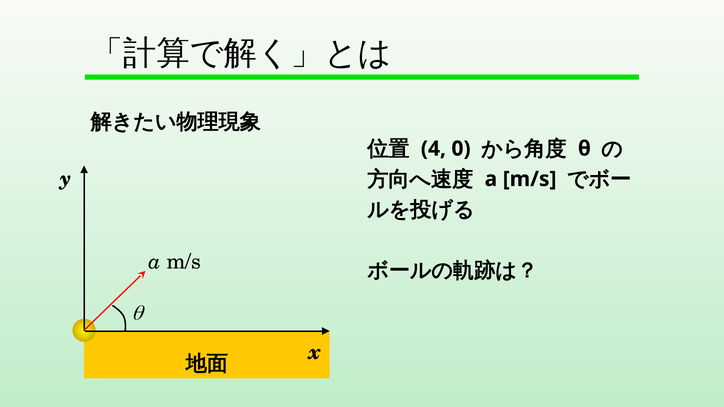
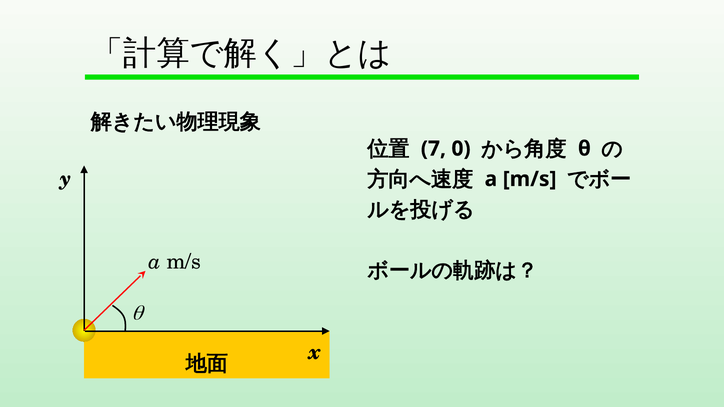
4: 4 -> 7 (433, 149)
